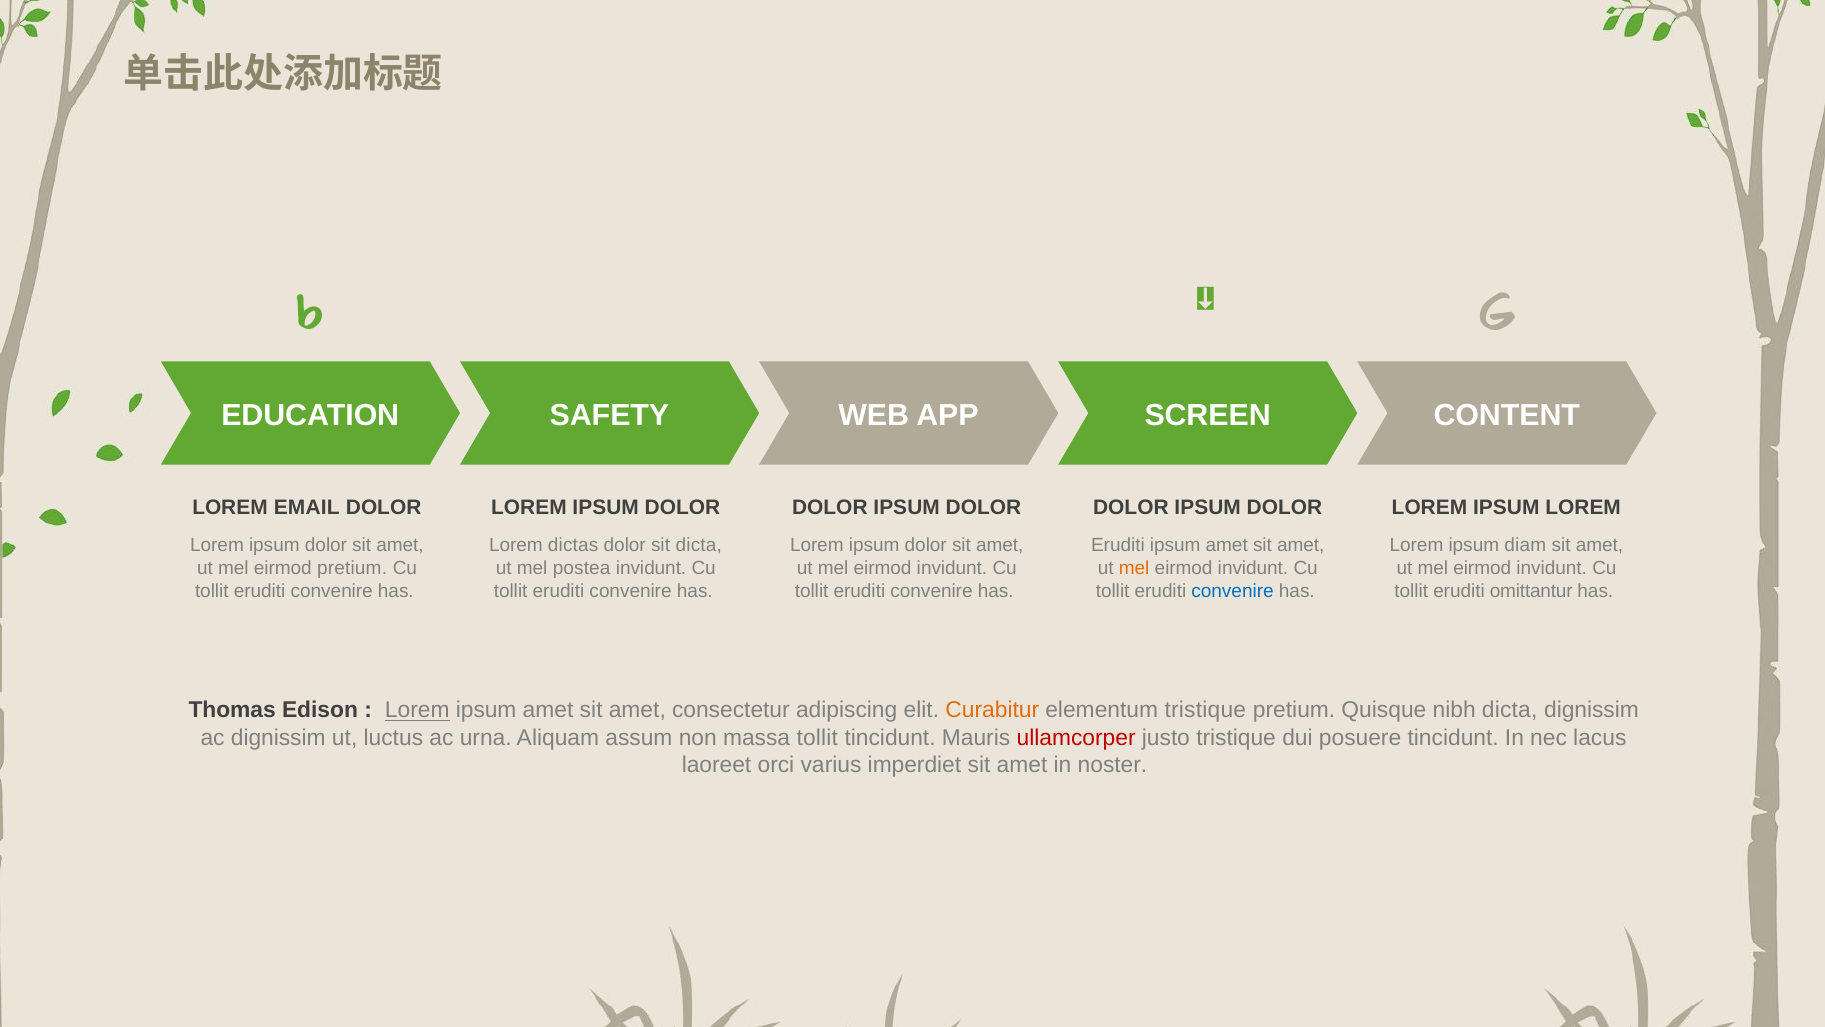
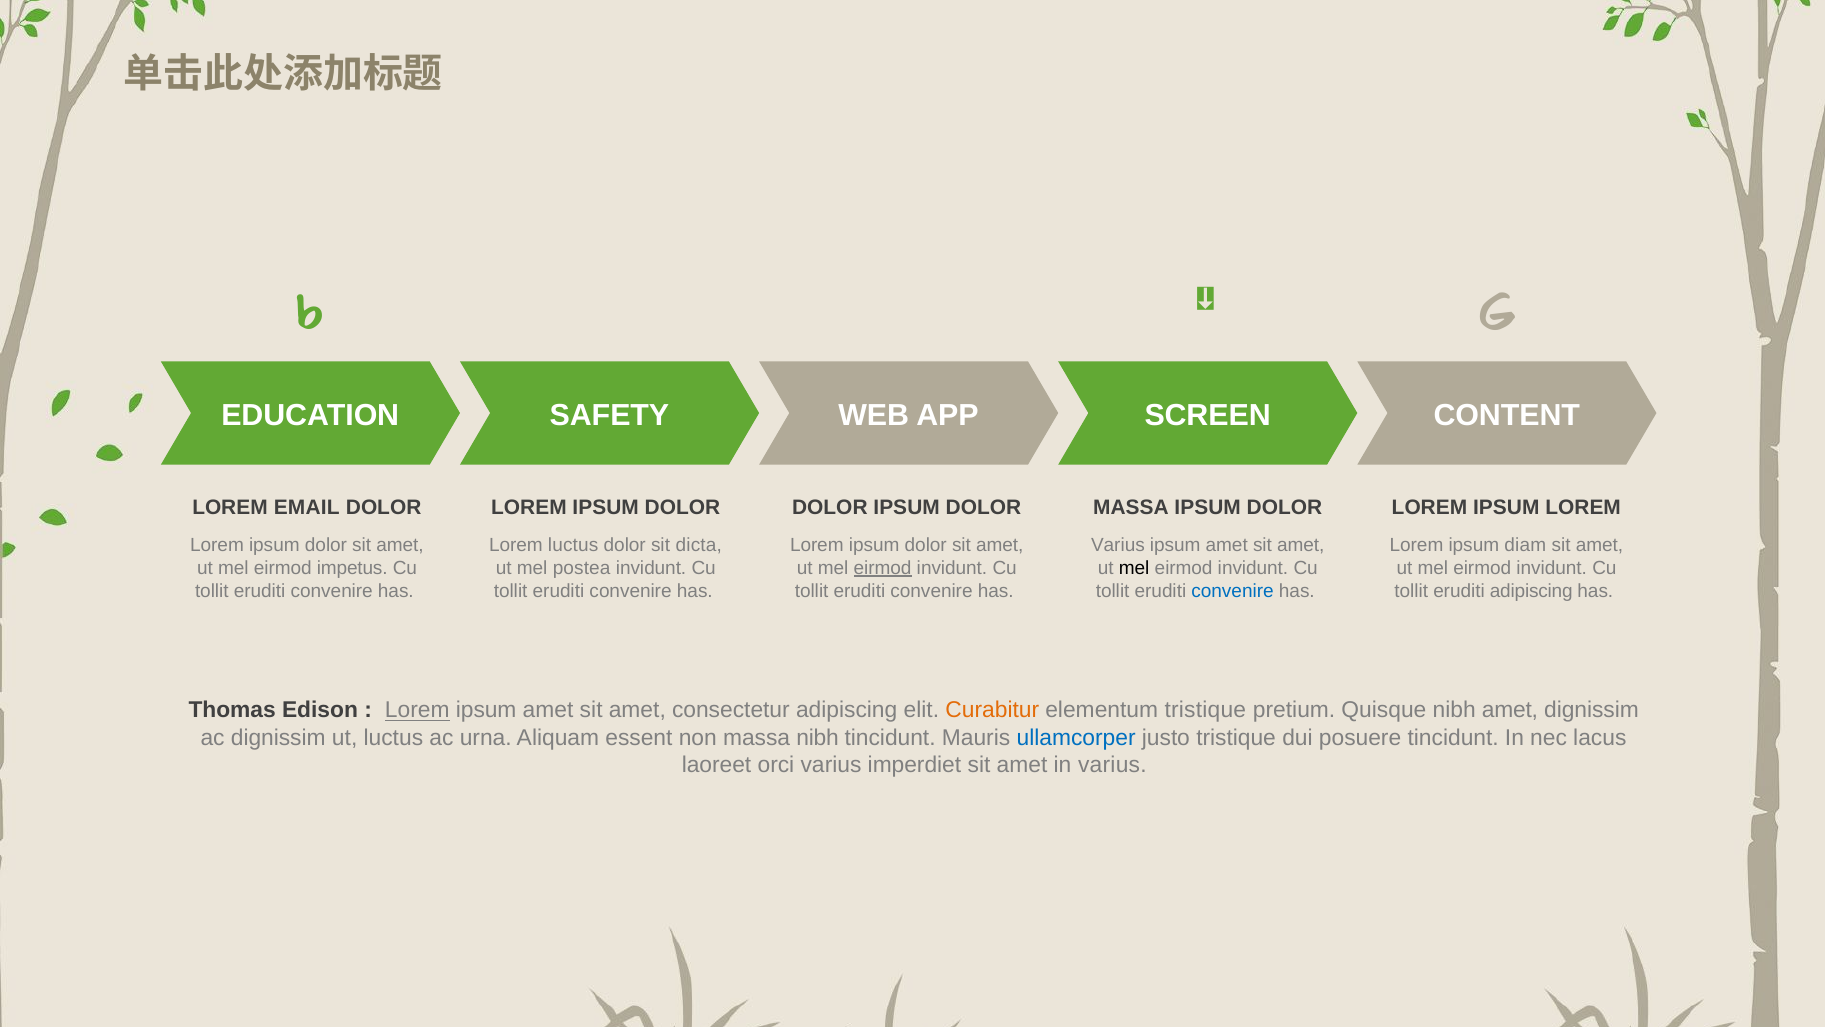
DOLOR: DOLOR -> MASSA (1131, 508)
Lorem dictas: dictas -> luctus (573, 545)
Eruditi: Eruditi -> Varius (1118, 545)
eirmod pretium: pretium -> impetus (352, 568)
eirmod underline: none -> present (883, 568)
mel colour: orange -> black (1134, 568)
eruditi omittantur: omittantur -> adipiscing (1531, 590)
nibh dicta: dicta -> amet (1510, 710)
assum: assum -> essent (639, 737)
massa tollit: tollit -> nibh (818, 737)
ullamcorper colour: red -> blue (1076, 737)
in noster: noster -> varius (1112, 765)
